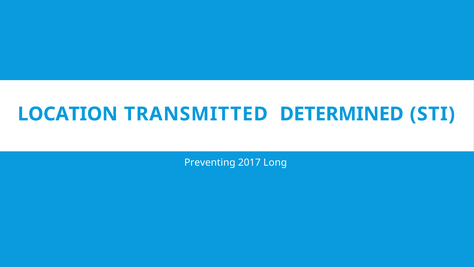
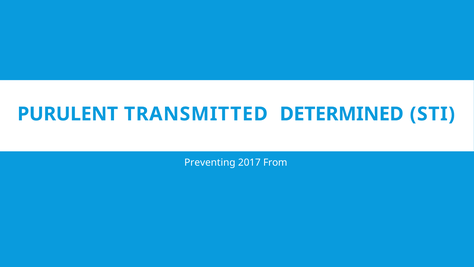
LOCATION: LOCATION -> PURULENT (68, 114)
Long: Long -> From (275, 162)
